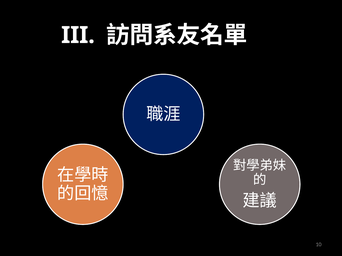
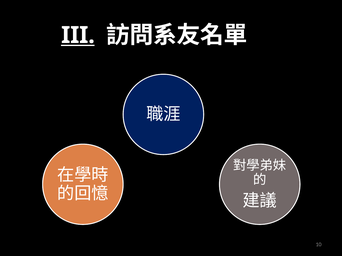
III underline: none -> present (78, 35)
